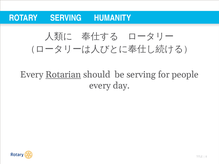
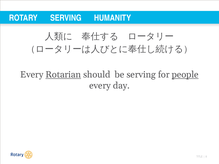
people underline: none -> present (185, 75)
